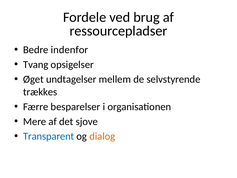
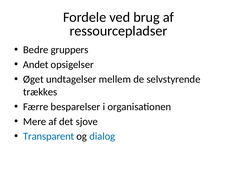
indenfor: indenfor -> gruppers (70, 50)
Tvang: Tvang -> Andet (36, 64)
dialog colour: orange -> blue (102, 136)
